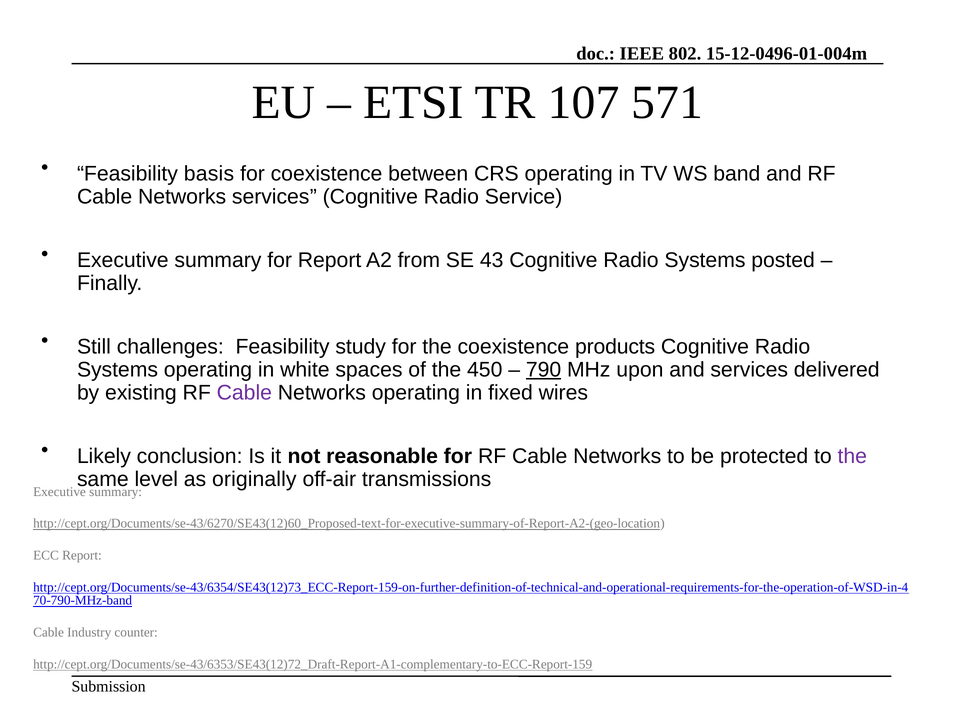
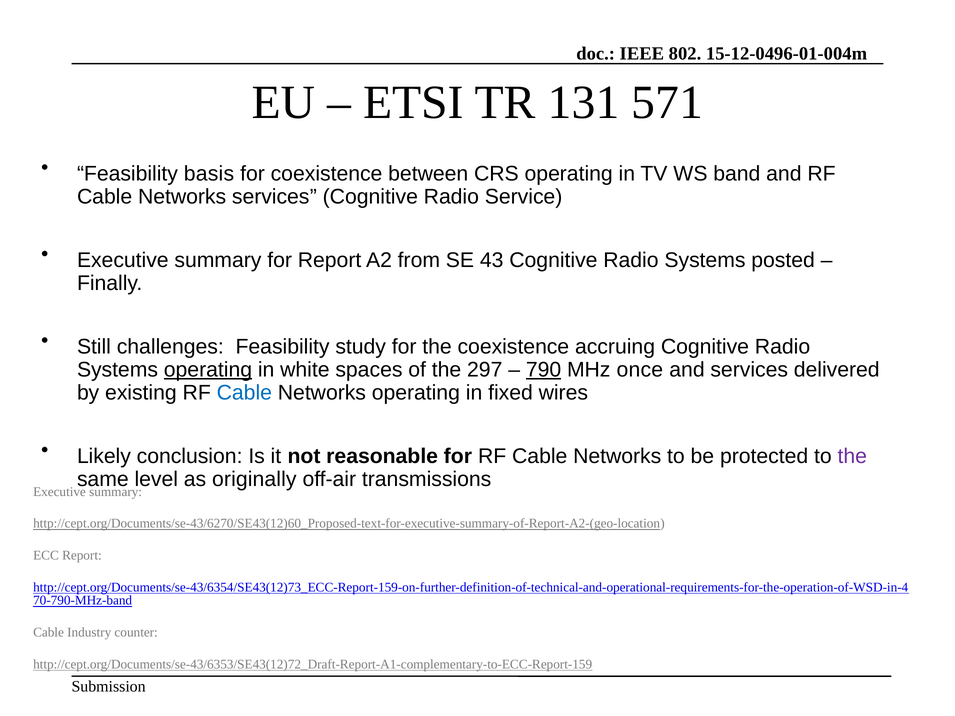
107: 107 -> 131 (584, 102)
products: products -> accruing (615, 347)
operating underline: none -> present (208, 370)
450: 450 -> 297 (485, 370)
upon: upon -> once (640, 370)
Cable colour: purple -> blue (244, 393)
